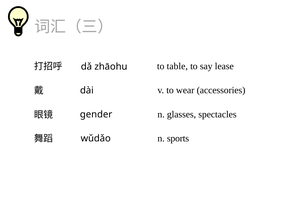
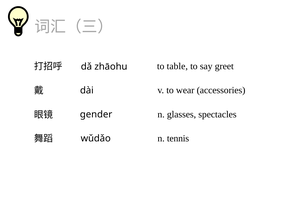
lease: lease -> greet (224, 66)
sports: sports -> tennis (178, 139)
